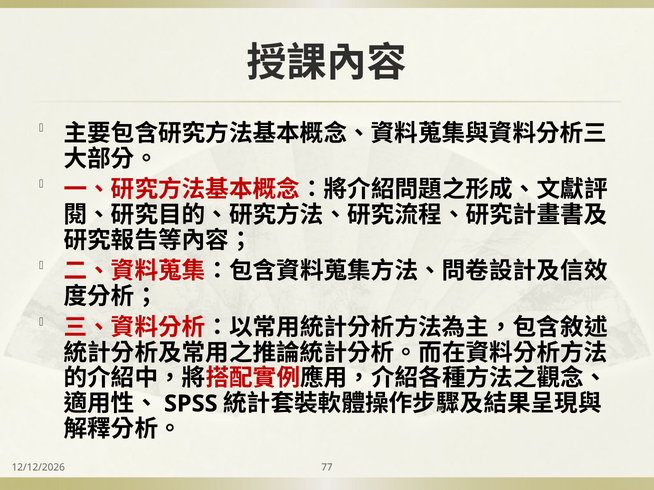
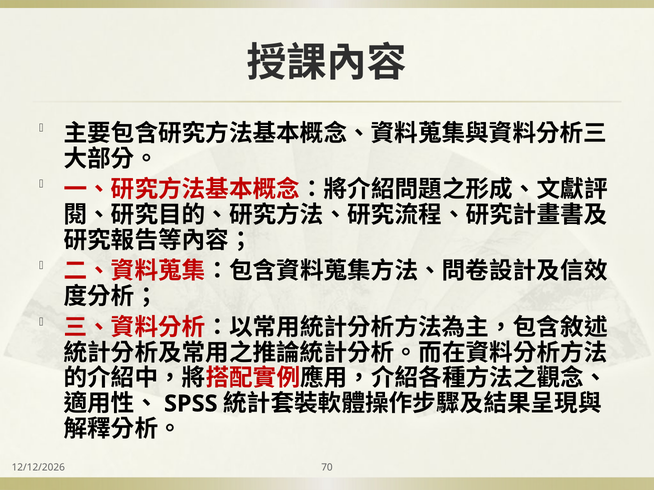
77: 77 -> 70 (327, 468)
